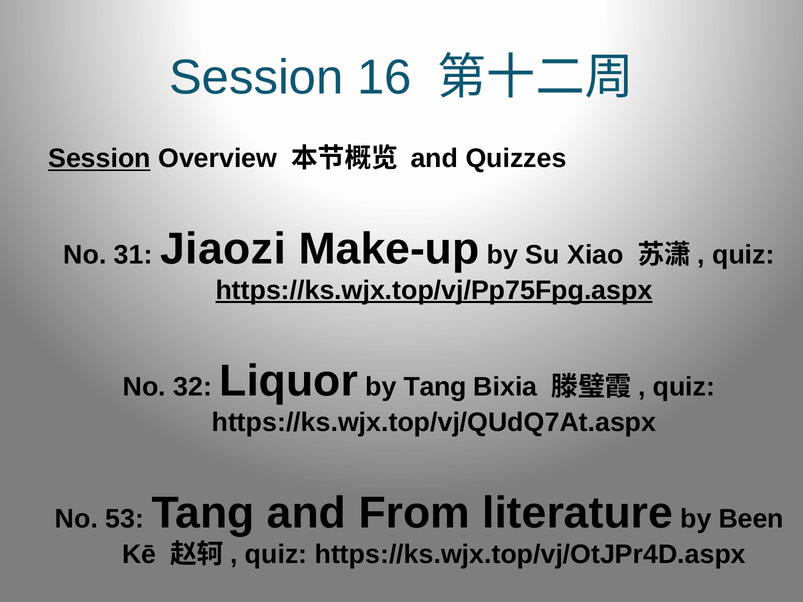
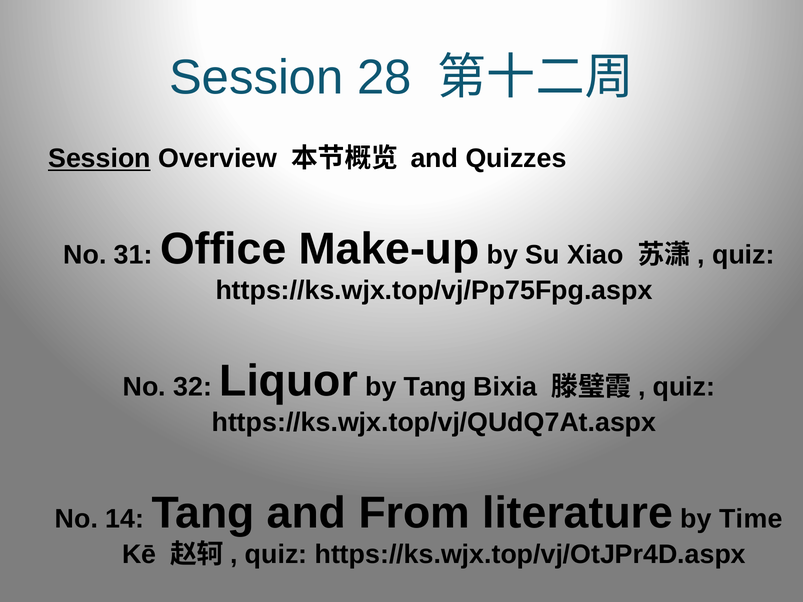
16: 16 -> 28 (384, 78)
Jiaozi: Jiaozi -> Office (223, 249)
https://ks.wjx.top/vj/Pp75Fpg.aspx underline: present -> none (434, 291)
53: 53 -> 14 (125, 519)
Been: Been -> Time (751, 519)
